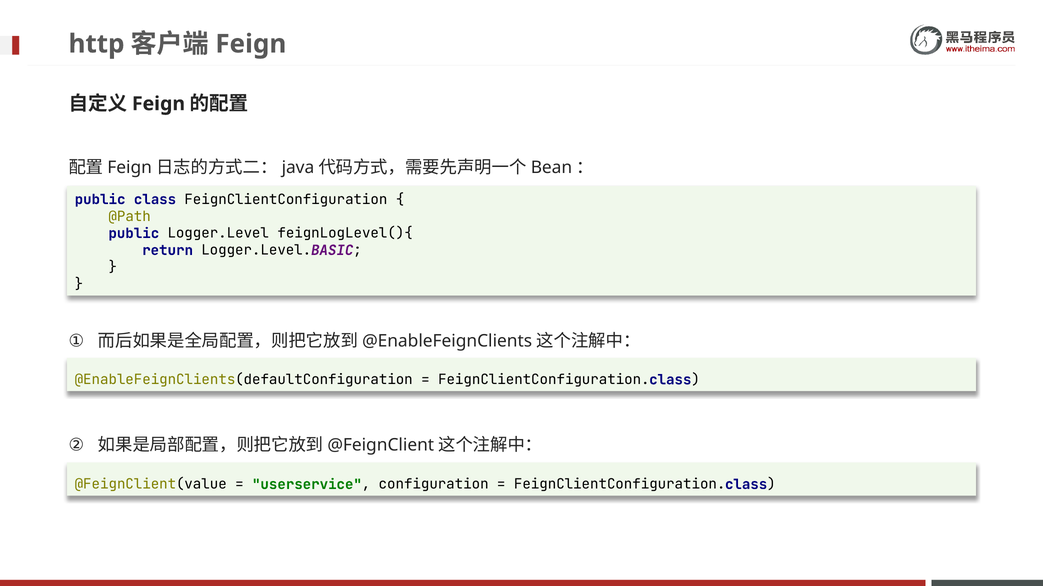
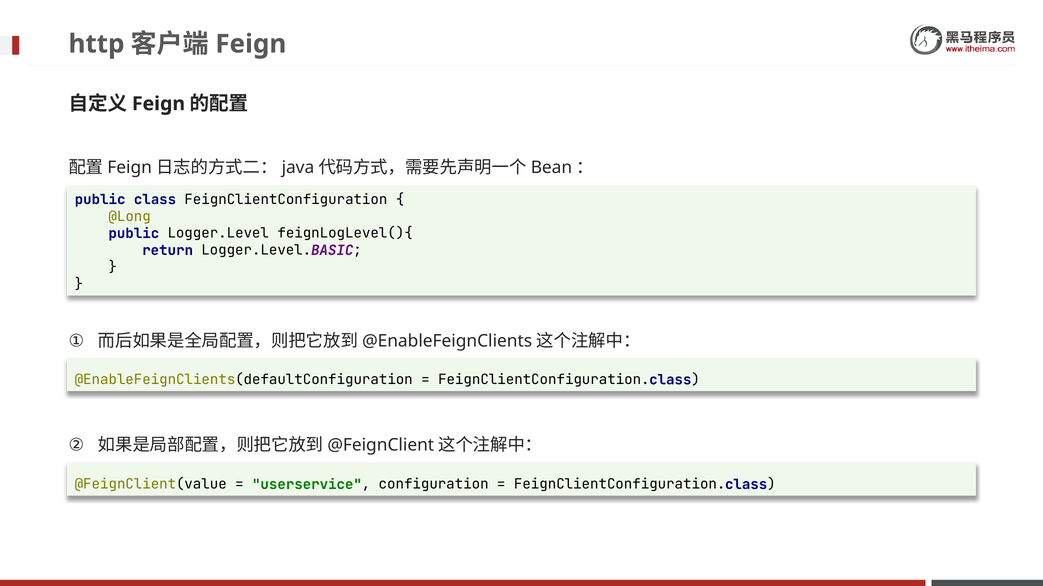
@Path: @Path -> @Long (130, 217)
